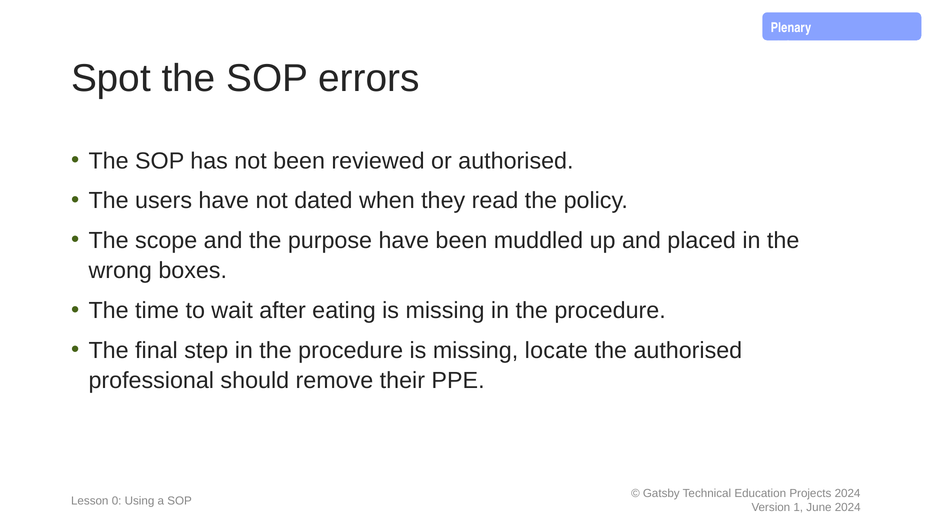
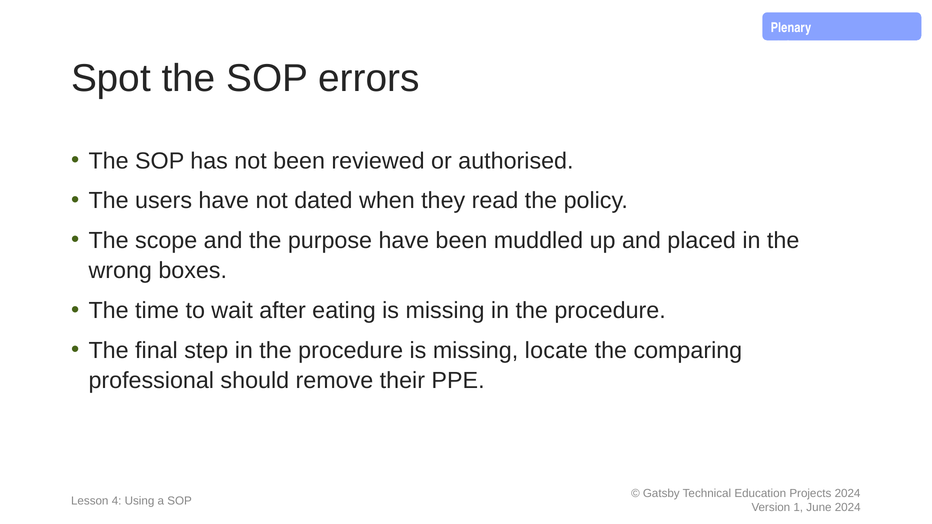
the authorised: authorised -> comparing (688, 351)
0: 0 -> 4 (117, 501)
